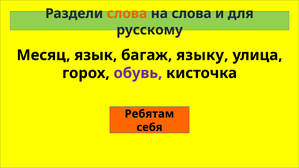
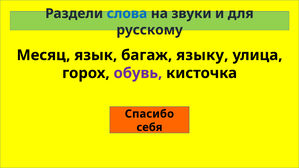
слова colour: orange -> blue (127, 14)
на слова: слова -> звуки (192, 14)
Ребятам: Ребятам -> Спасибо (149, 114)
